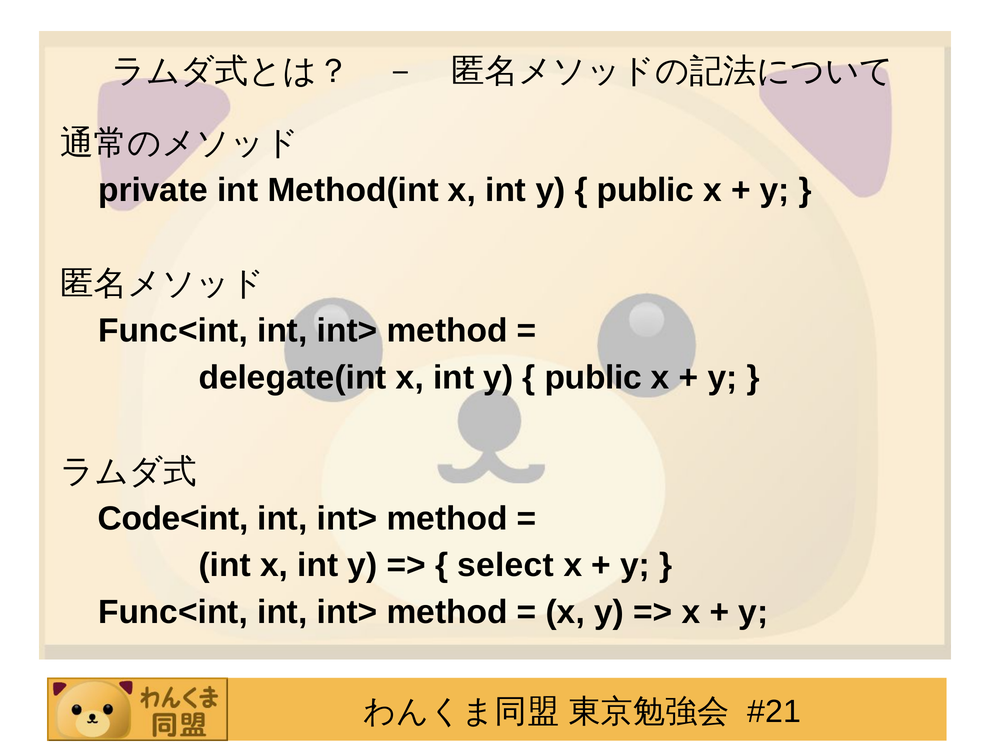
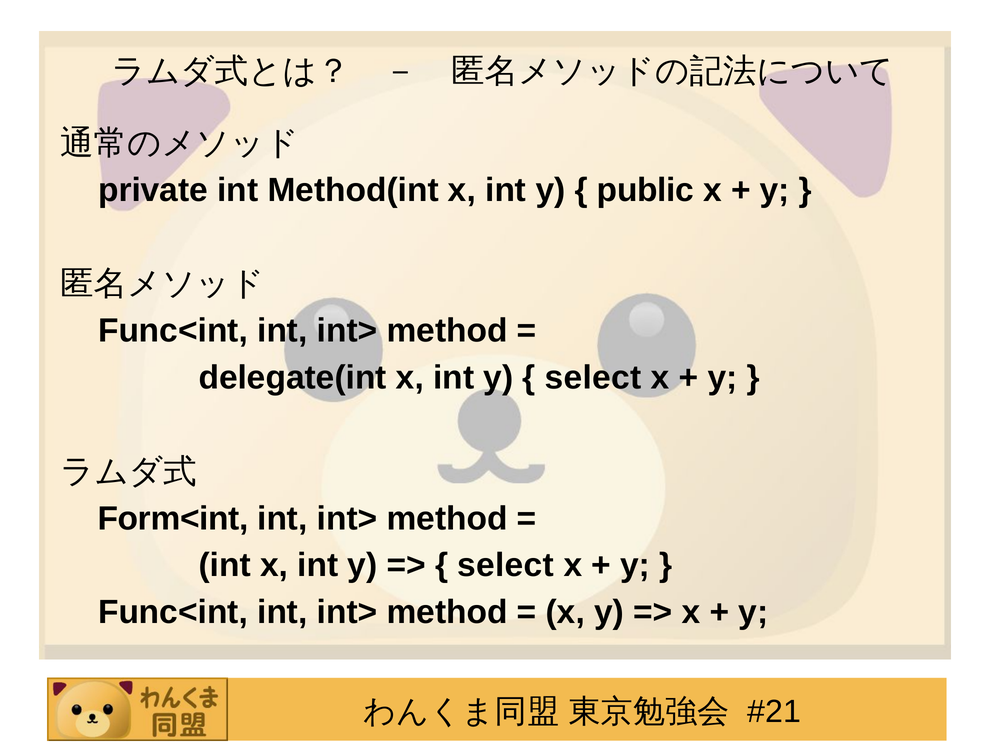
public: public -> select (593, 378)
Code<int: Code<int -> Form<int (173, 519)
